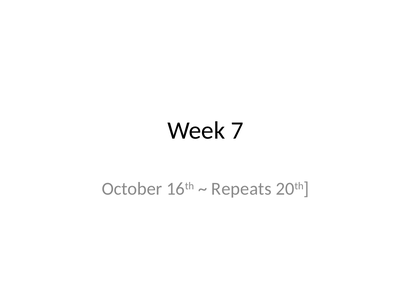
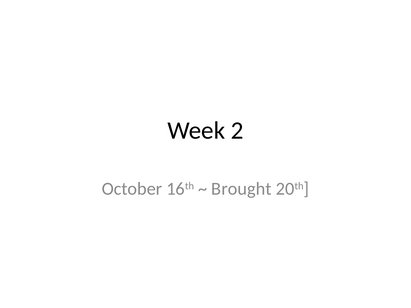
7: 7 -> 2 (237, 131)
Repeats: Repeats -> Brought (242, 189)
